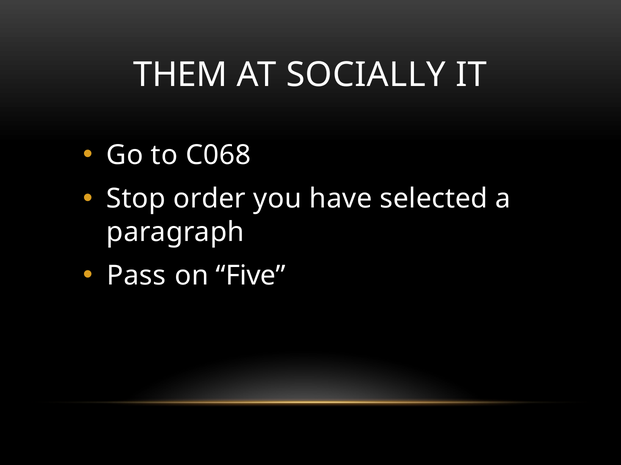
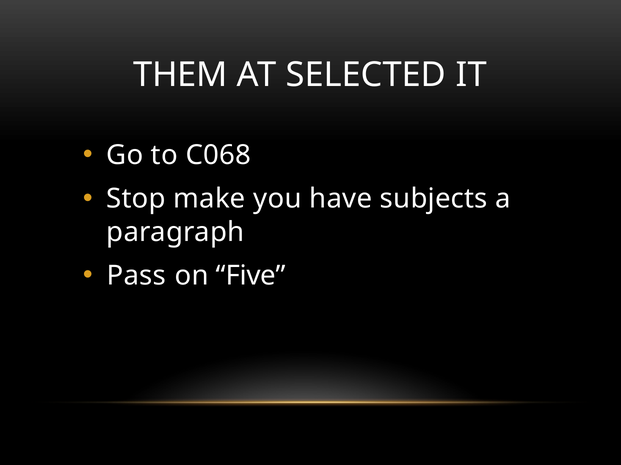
SOCIALLY: SOCIALLY -> SELECTED (366, 75)
order: order -> make (209, 199)
selected: selected -> subjects (434, 199)
